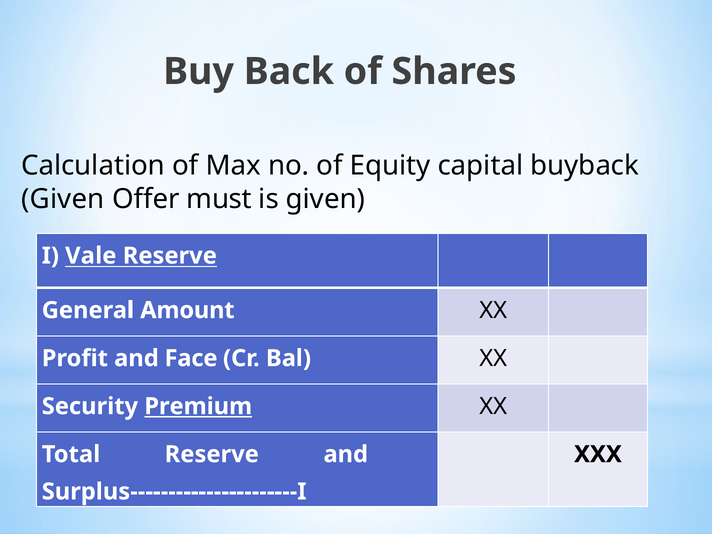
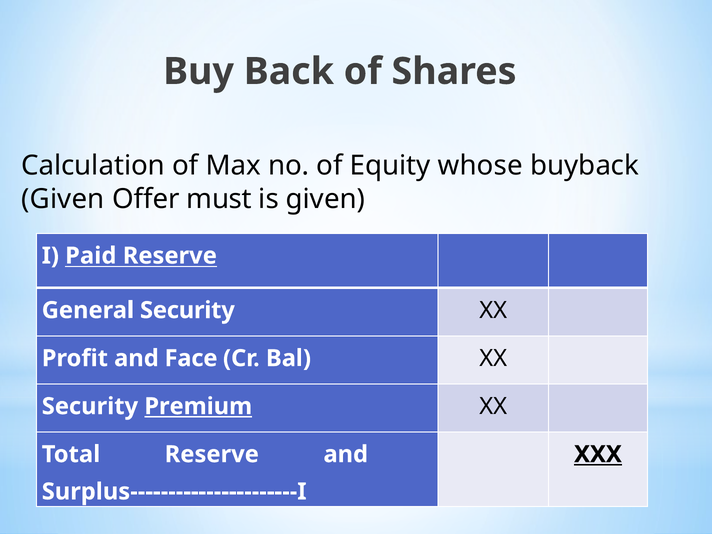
capital: capital -> whose (480, 166)
Vale: Vale -> Paid (91, 256)
General Amount: Amount -> Security (187, 310)
XXX underline: none -> present (598, 454)
